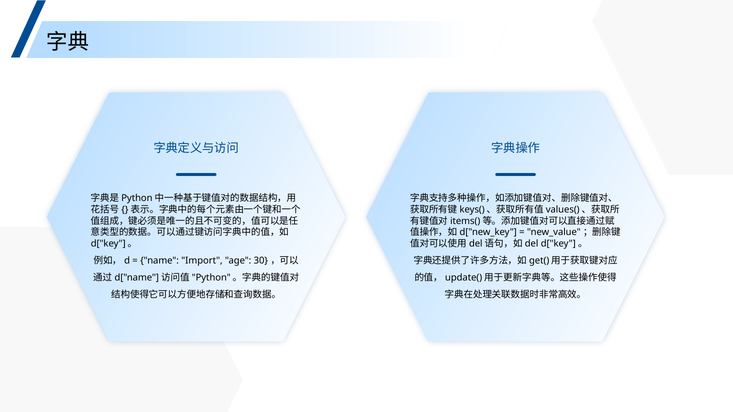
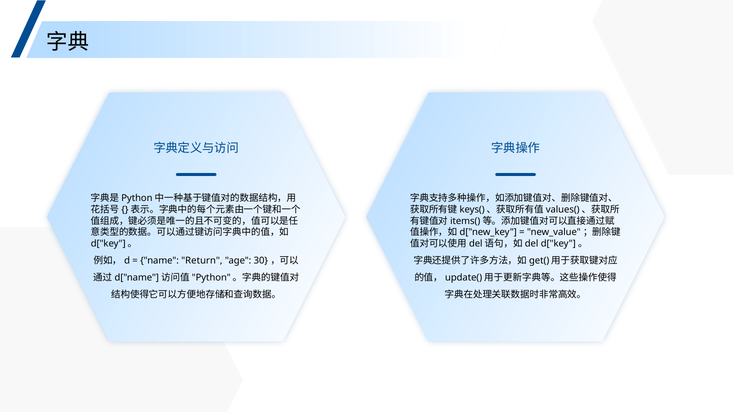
Import: Import -> Return (202, 261)
